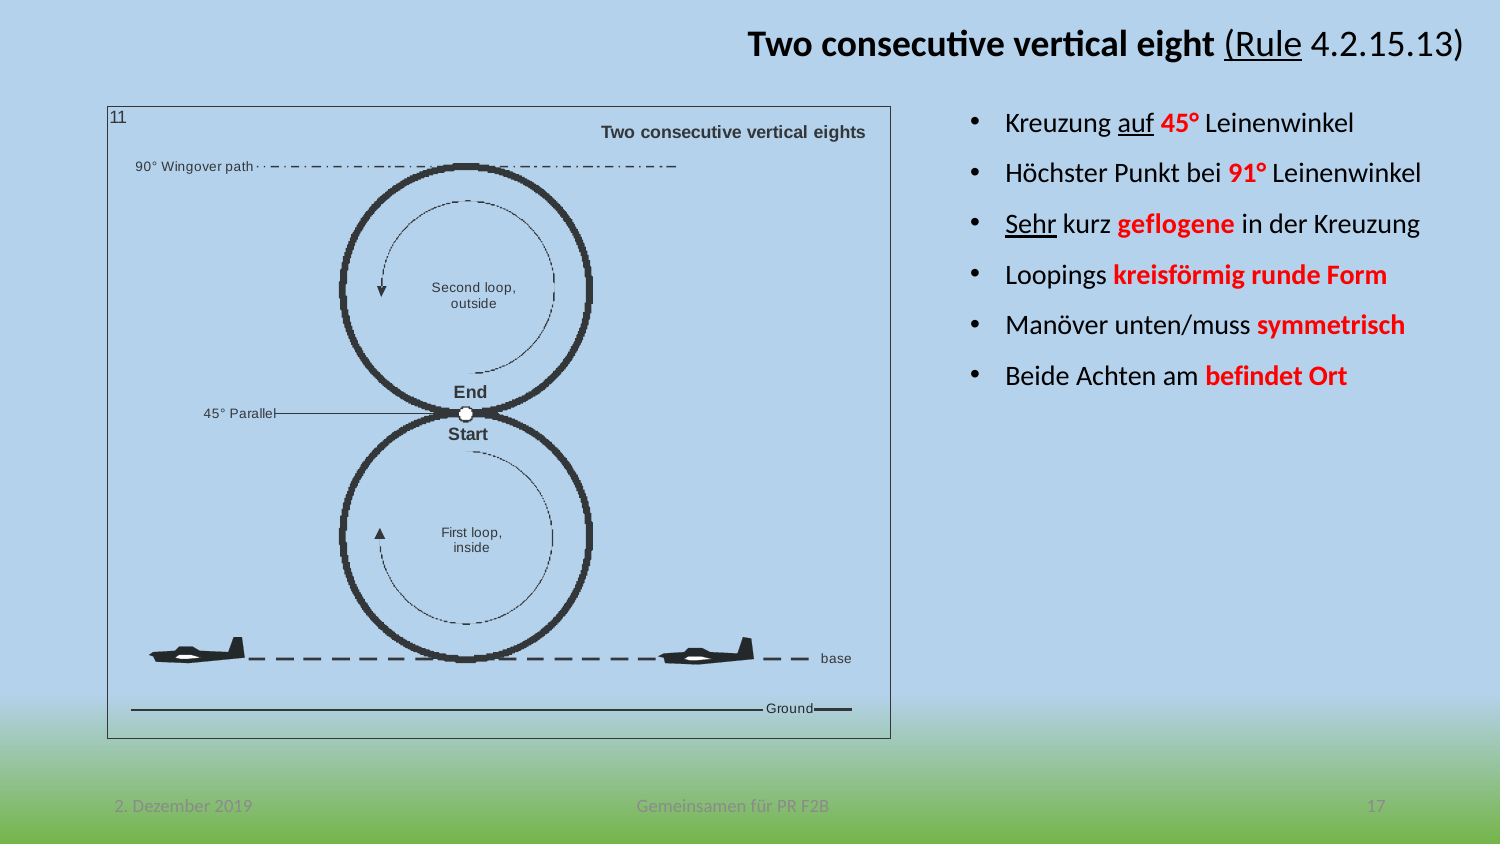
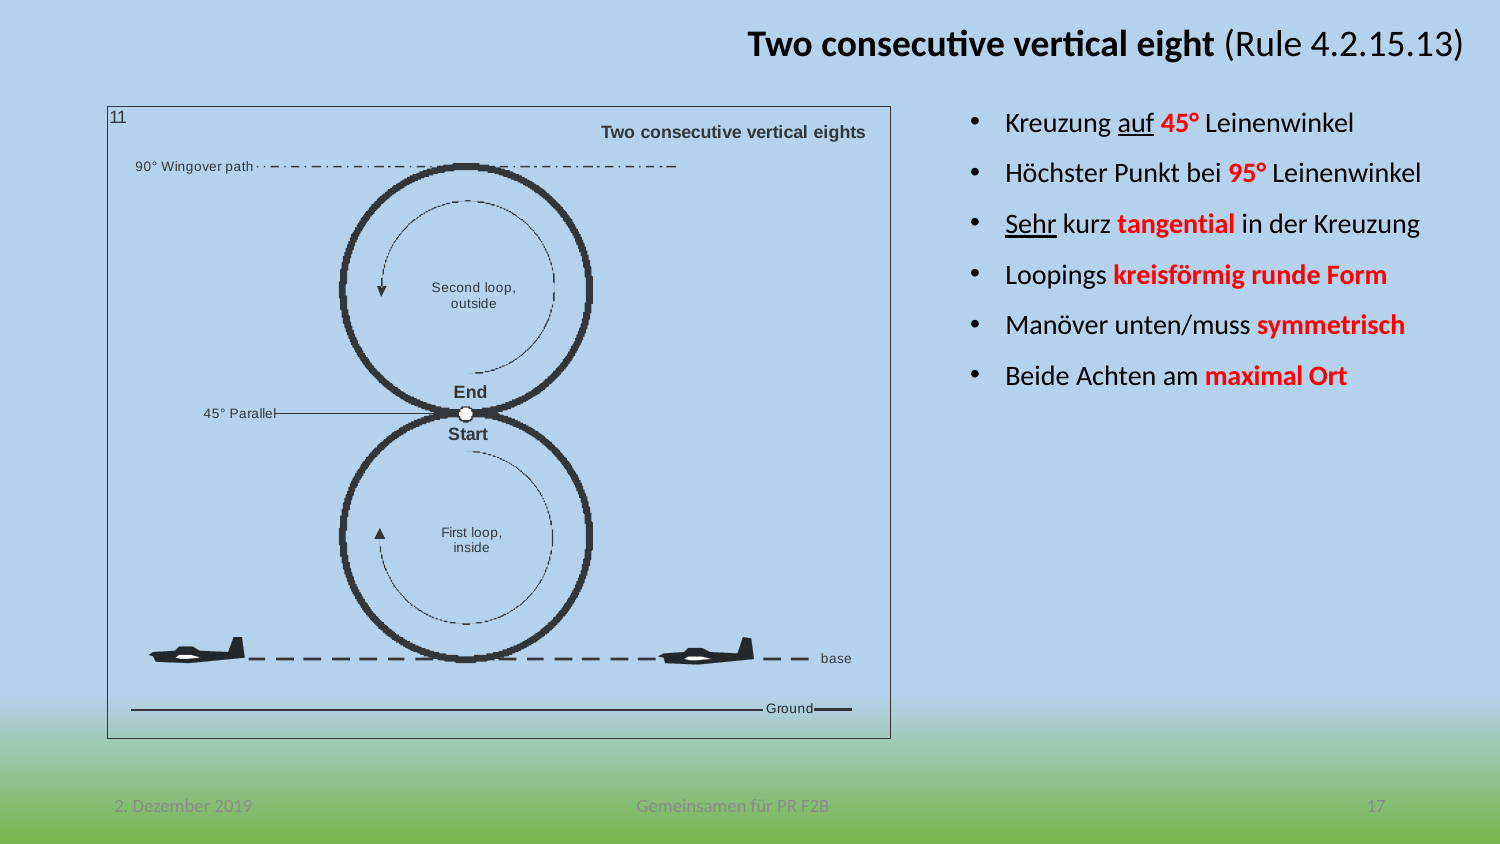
Rule underline: present -> none (1263, 44)
91°: 91° -> 95° (1247, 173)
geflogene: geflogene -> tangential (1176, 224)
befindet: befindet -> maximal (1254, 376)
